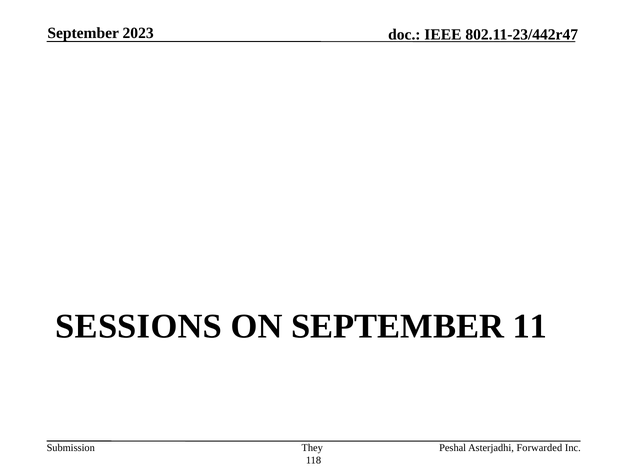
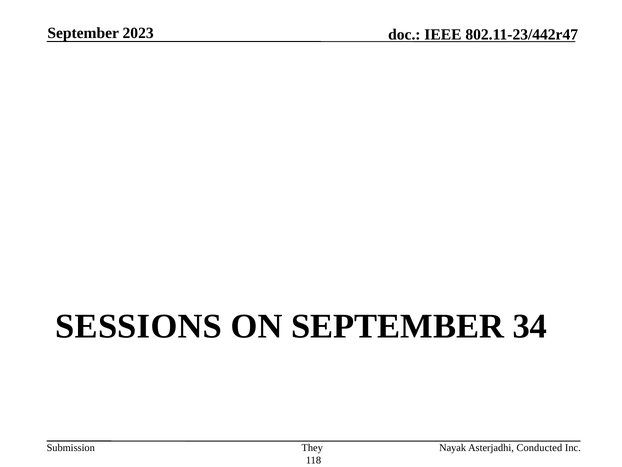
11: 11 -> 34 (530, 326)
Peshal: Peshal -> Nayak (453, 447)
Forwarded: Forwarded -> Conducted (539, 447)
